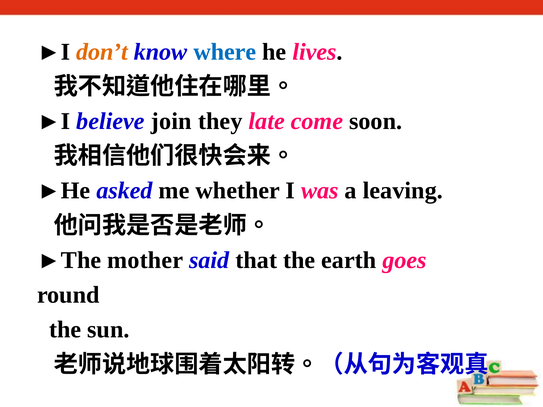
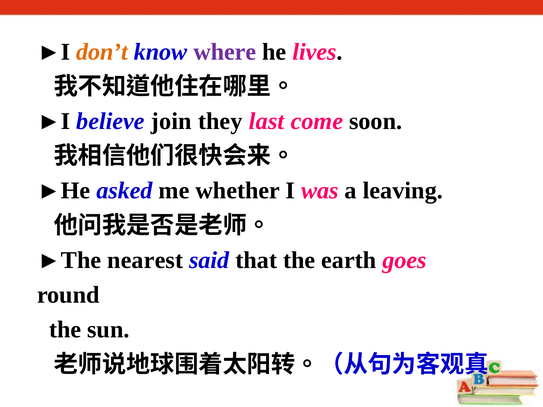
where colour: blue -> purple (225, 52)
late: late -> last (267, 121)
mother: mother -> nearest (145, 260)
